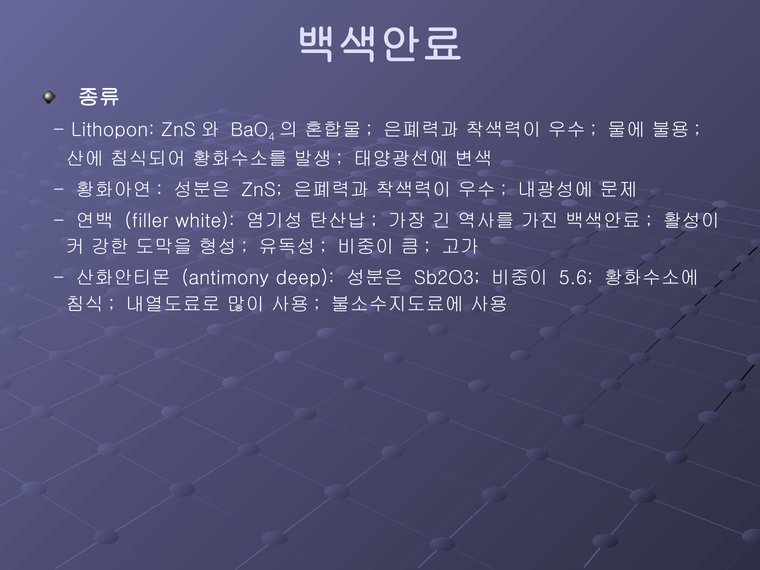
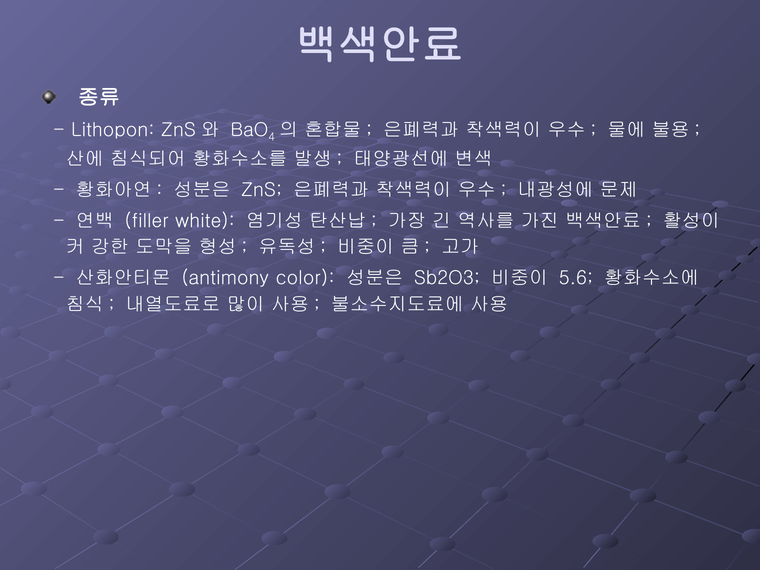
deep: deep -> color (305, 278)
